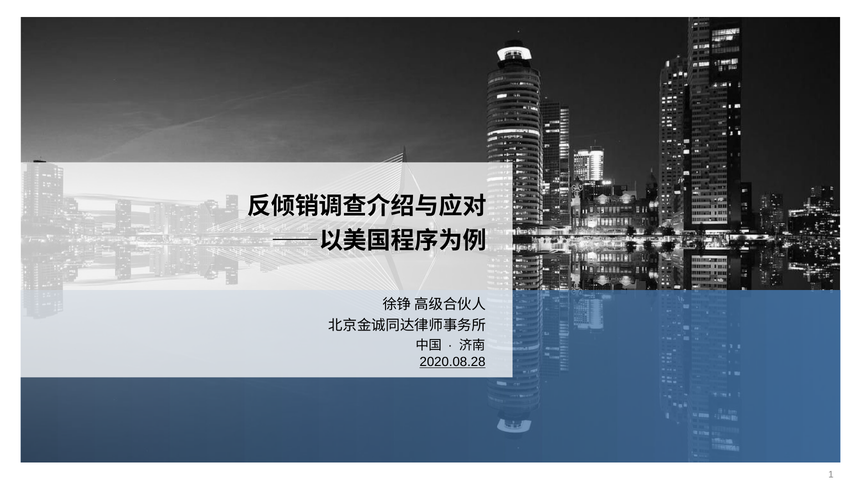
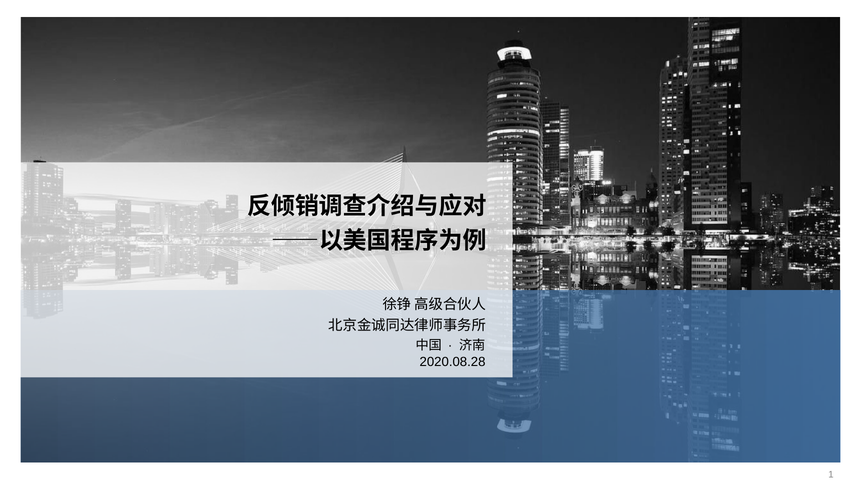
2020.08.28 underline: present -> none (453, 362)
